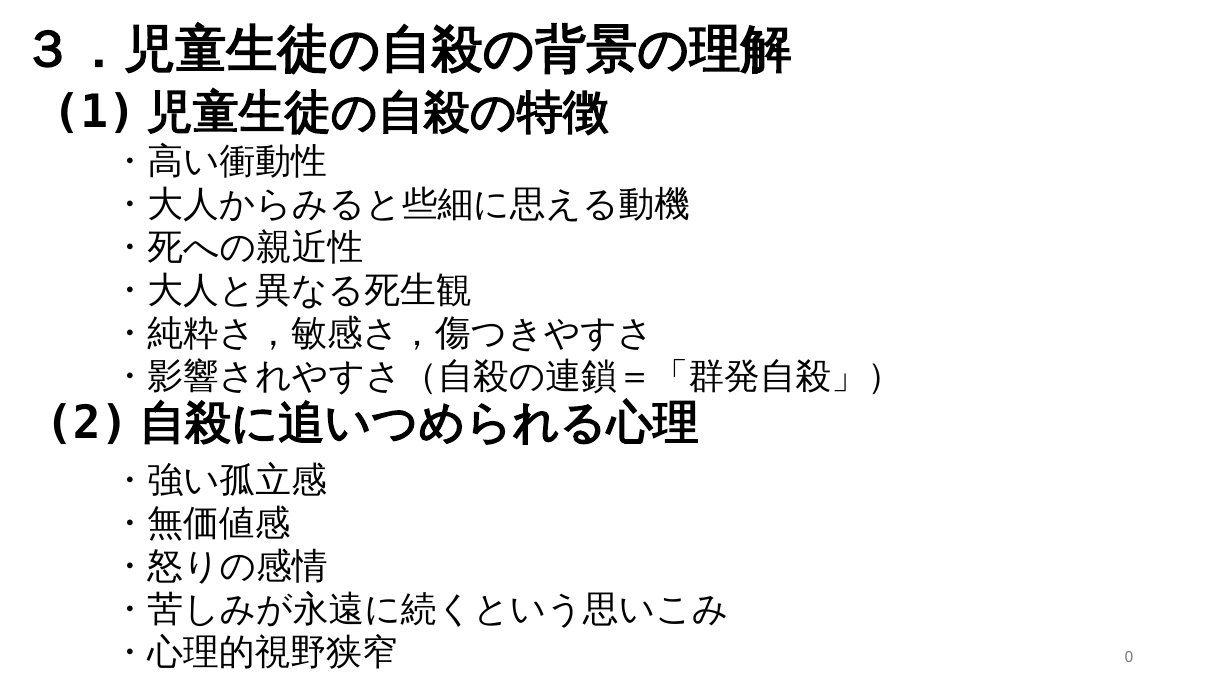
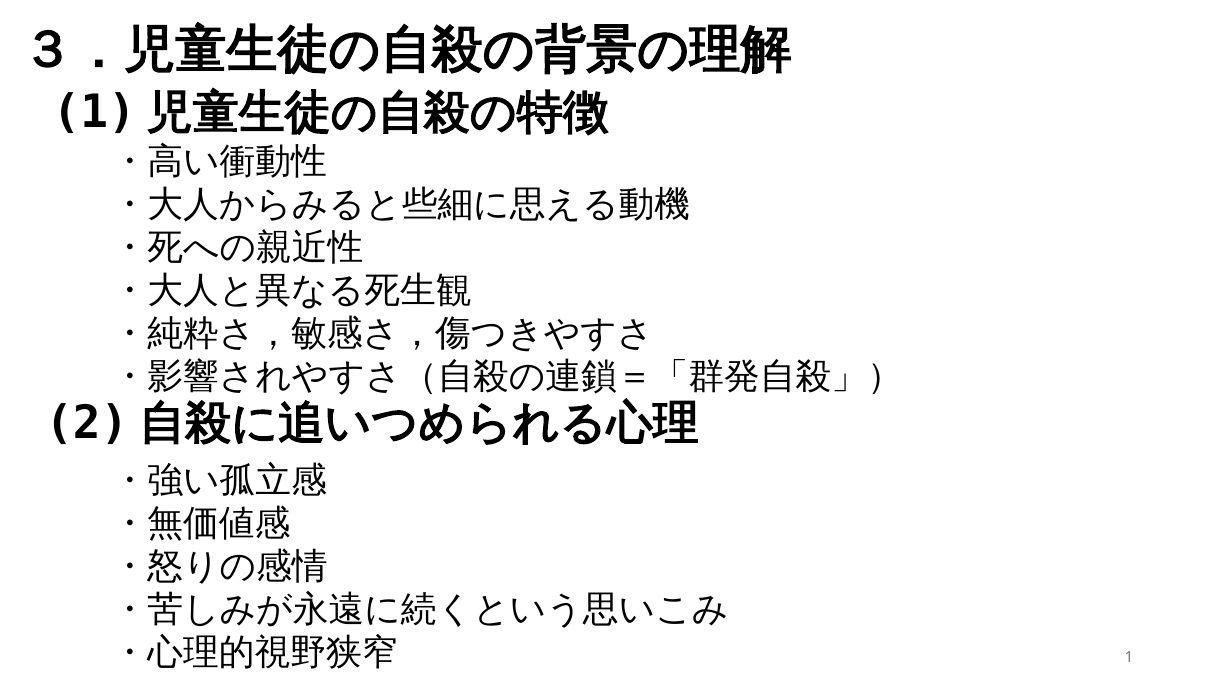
0: 0 -> 1 (1129, 658)
